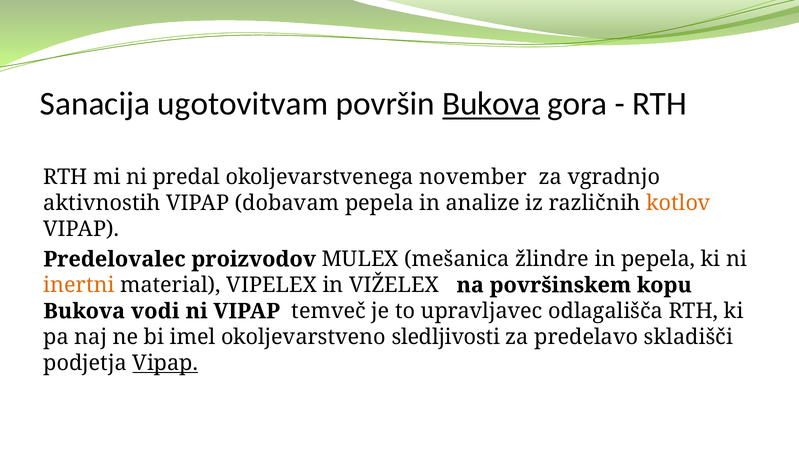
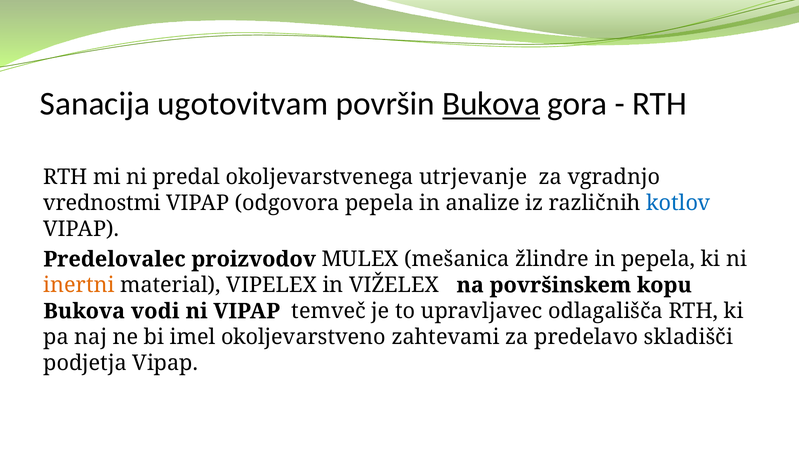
november: november -> utrjevanje (473, 177)
aktivnostih: aktivnostih -> vrednostmi (102, 203)
dobavam: dobavam -> odgovora (287, 203)
kotlov colour: orange -> blue (678, 203)
sledljivosti: sledljivosti -> zahtevami (446, 337)
Vipap underline: present -> none (165, 363)
